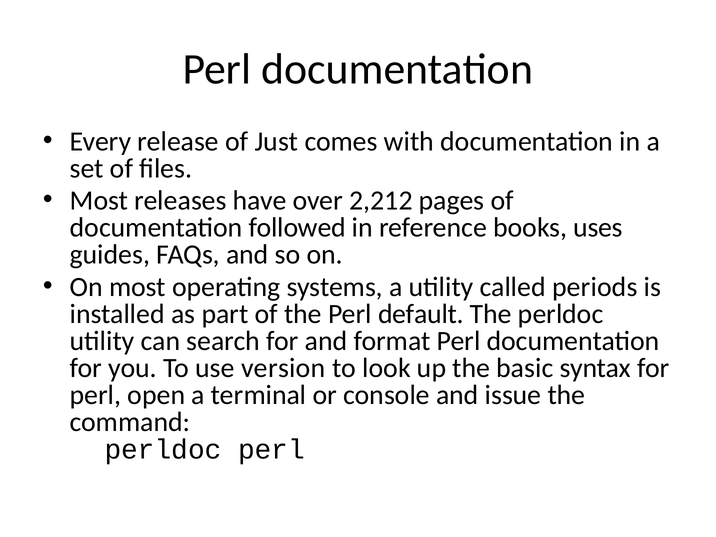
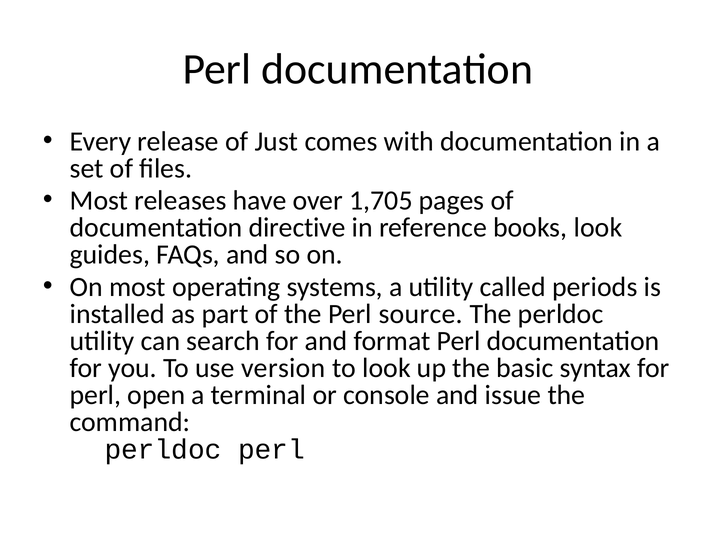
2,212: 2,212 -> 1,705 (381, 201)
followed: followed -> directive (297, 228)
books uses: uses -> look (598, 228)
default: default -> source (421, 314)
